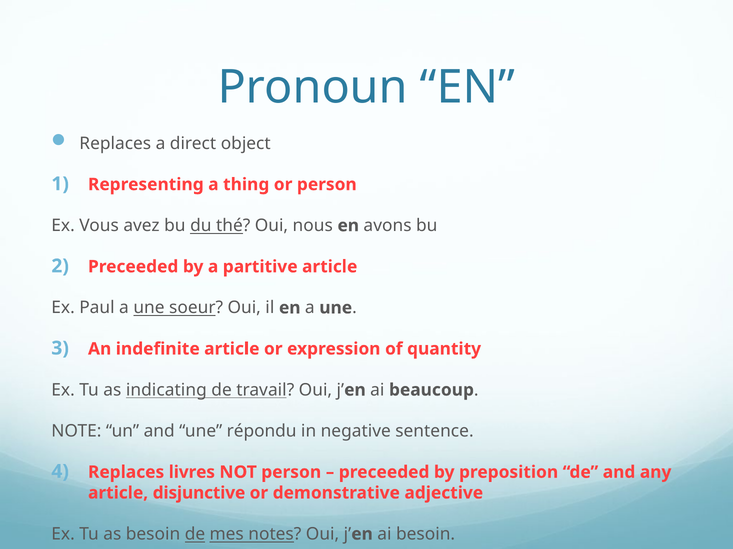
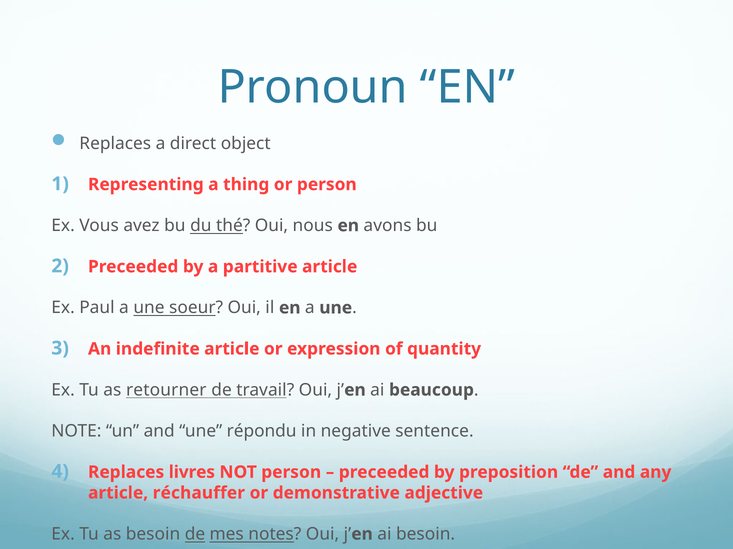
indicating: indicating -> retourner (166, 390)
disjunctive: disjunctive -> réchauffer (199, 494)
